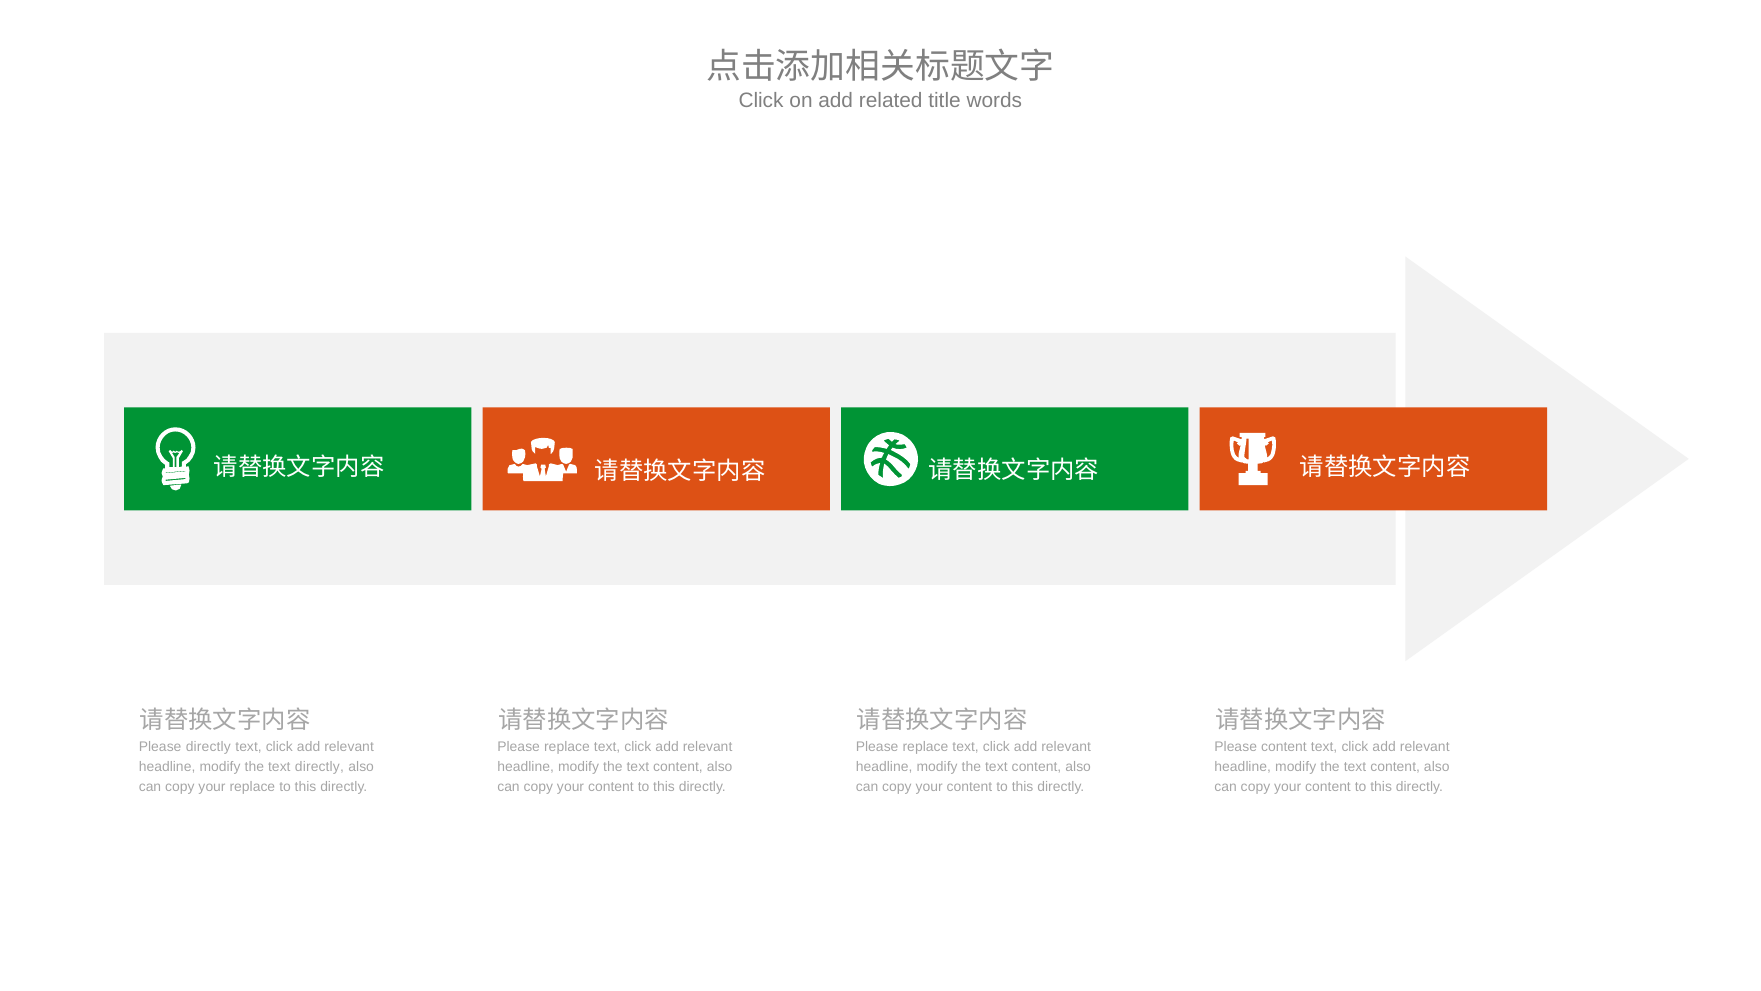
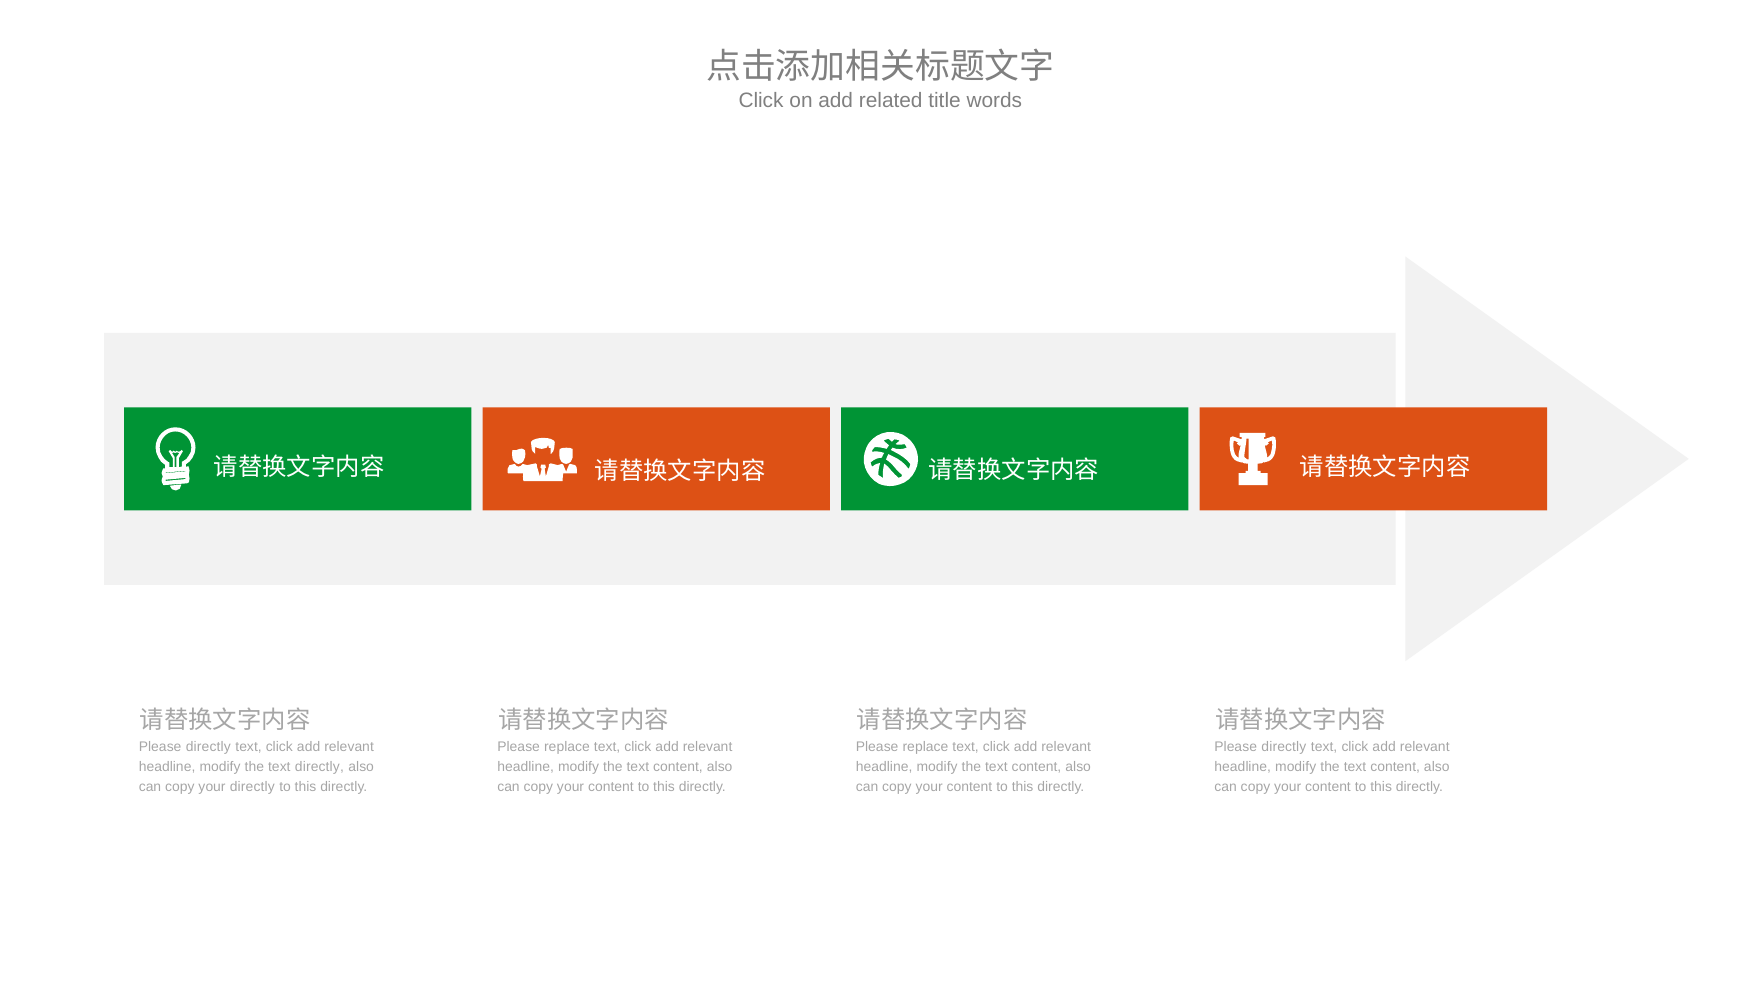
content: content -> directly (1284, 747)
your replace: replace -> directly (252, 787)
